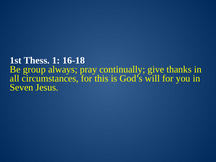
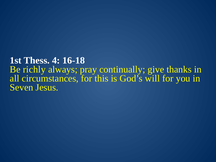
1: 1 -> 4 (56, 60)
group: group -> richly (34, 69)
